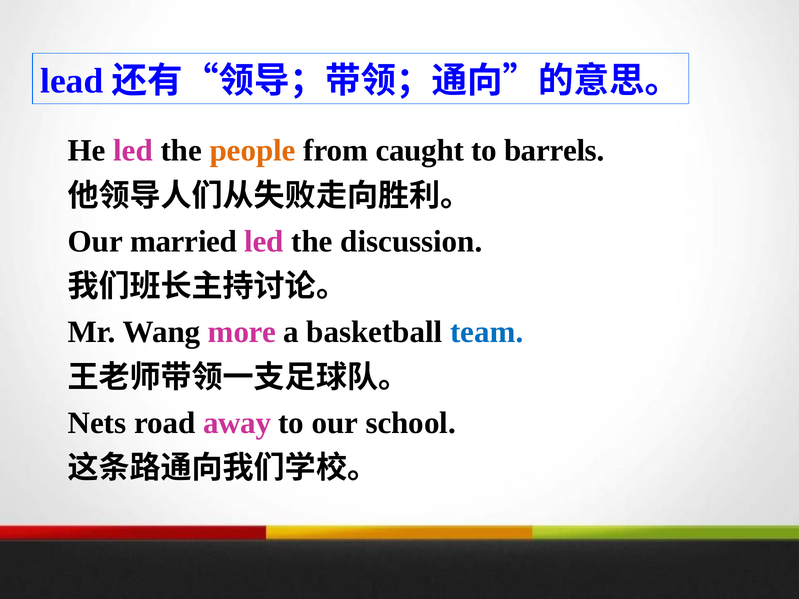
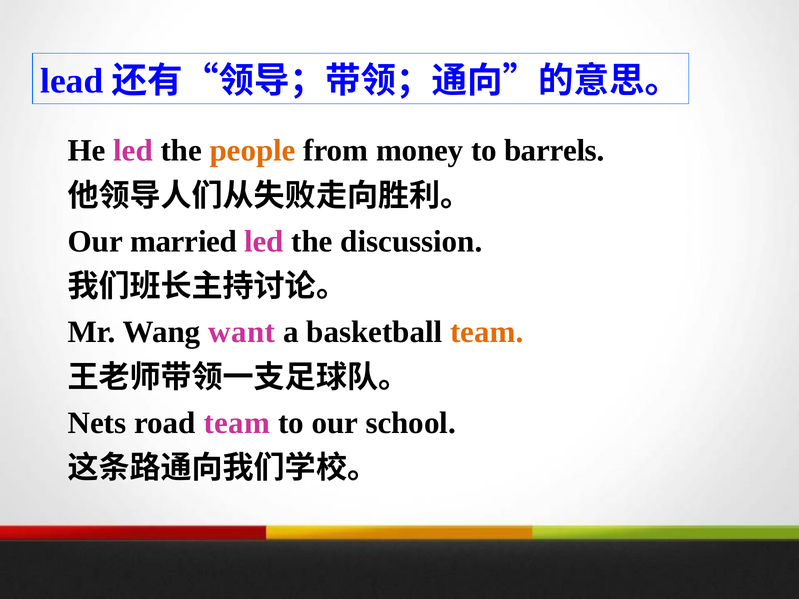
caught: caught -> money (420, 151)
more: more -> want (242, 332)
team colour: blue -> orange (487, 332)
road away: away -> team (237, 423)
